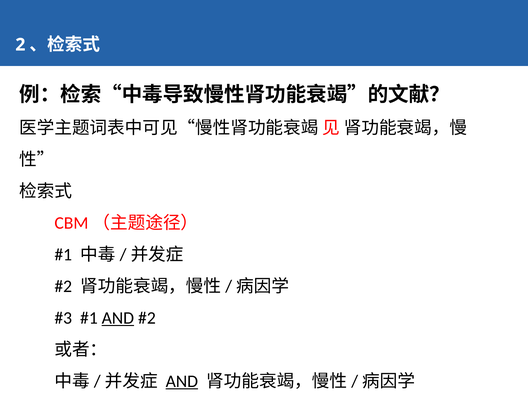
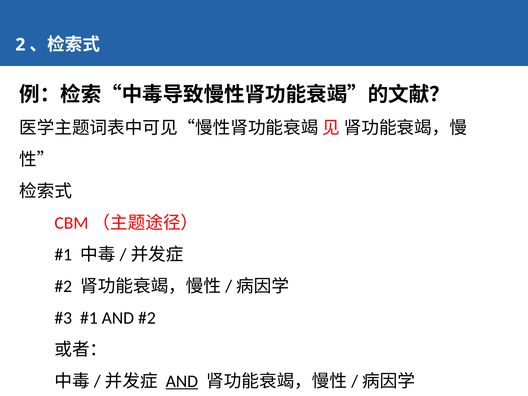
AND underline: present -> none (118, 318)
